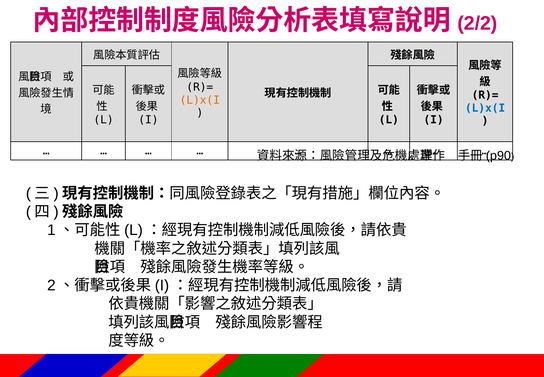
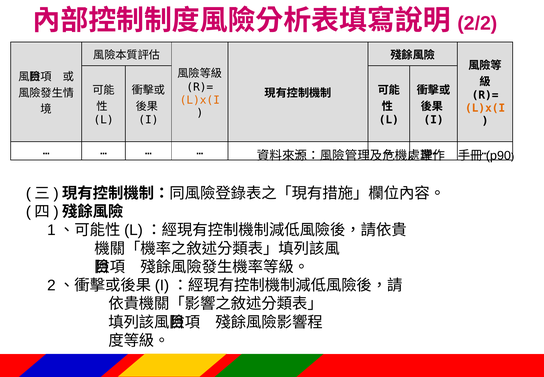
L)x(I colour: blue -> orange (485, 108)
